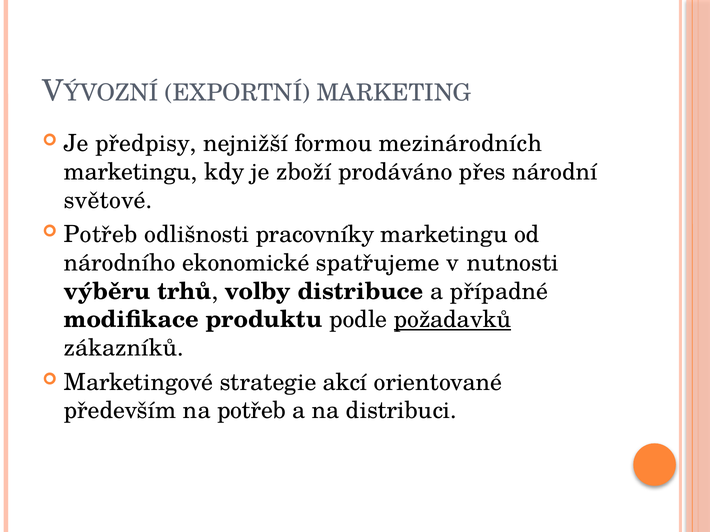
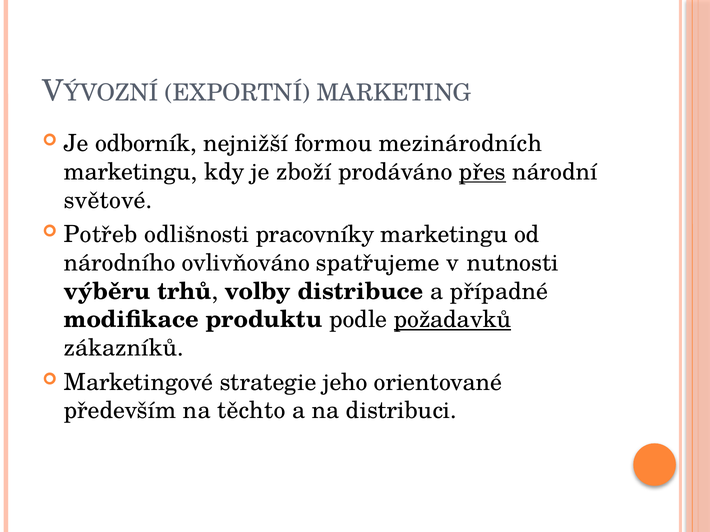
předpisy: předpisy -> odborník (146, 144)
přes underline: none -> present (482, 172)
ekonomické: ekonomické -> ovlivňováno (246, 263)
akcí: akcí -> jeho (345, 383)
na potřeb: potřeb -> těchto (251, 411)
